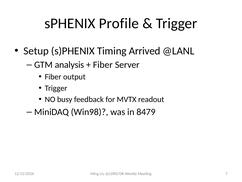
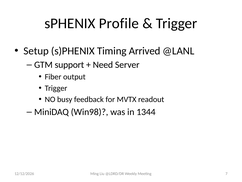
analysis: analysis -> support (69, 65)
Fiber: Fiber -> Need (103, 65)
8479: 8479 -> 1344 (146, 112)
